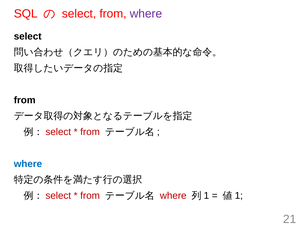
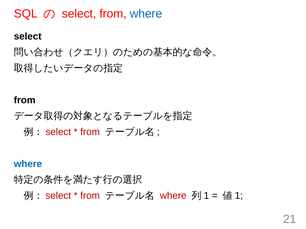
where colour: purple -> blue (146, 14)
